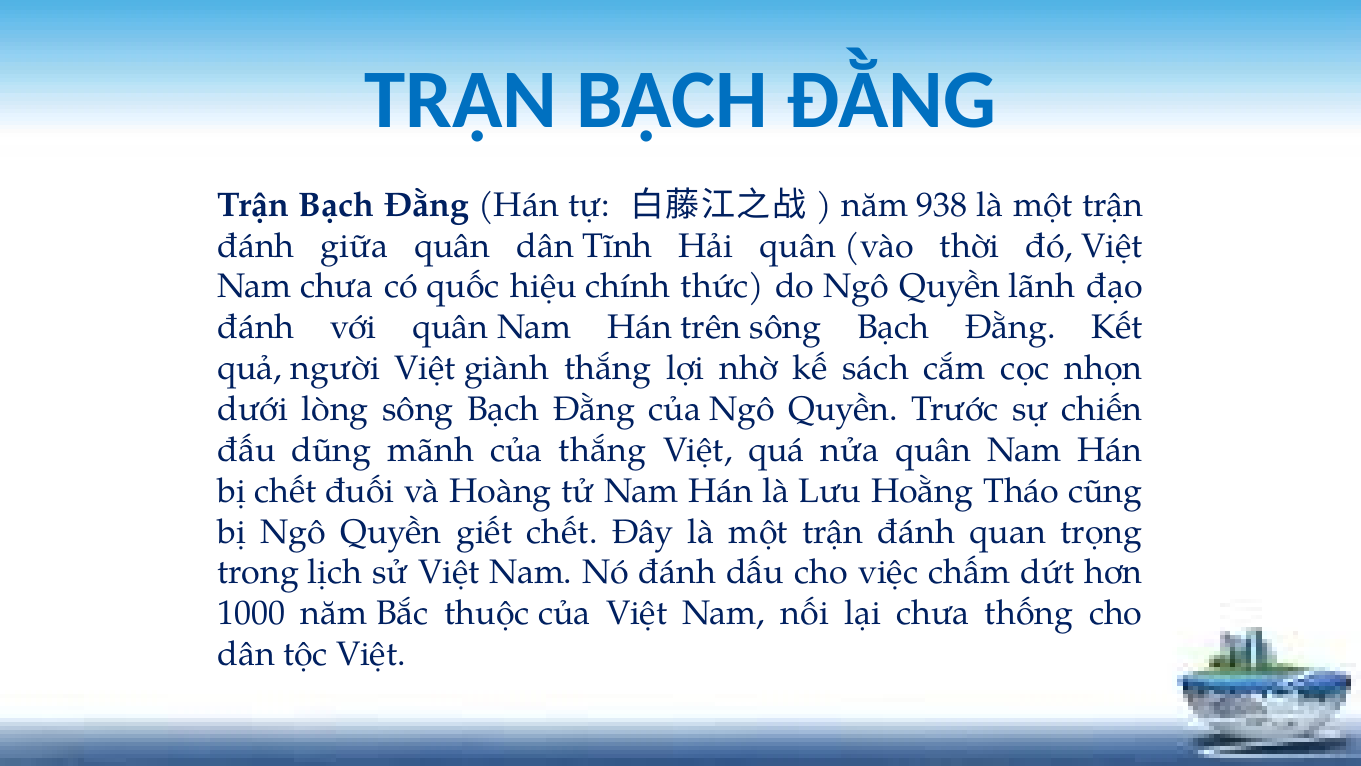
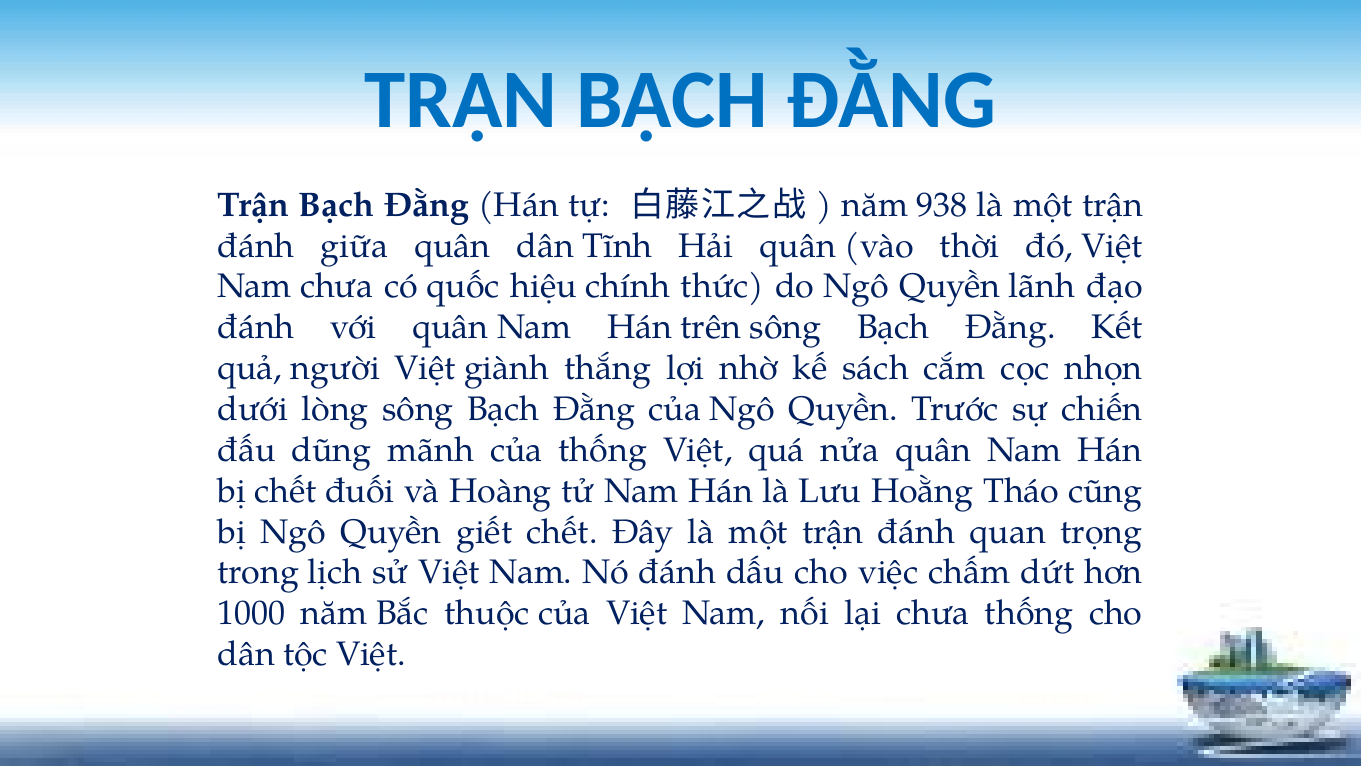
của thắng: thắng -> thống (603, 450)
